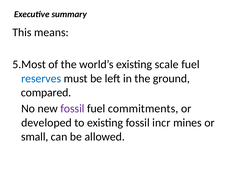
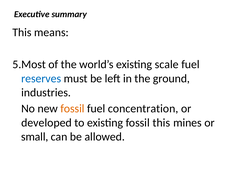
compared: compared -> industries (46, 92)
fossil colour: purple -> orange (72, 108)
commitments: commitments -> concentration (143, 108)
fossil incr: incr -> this (161, 122)
